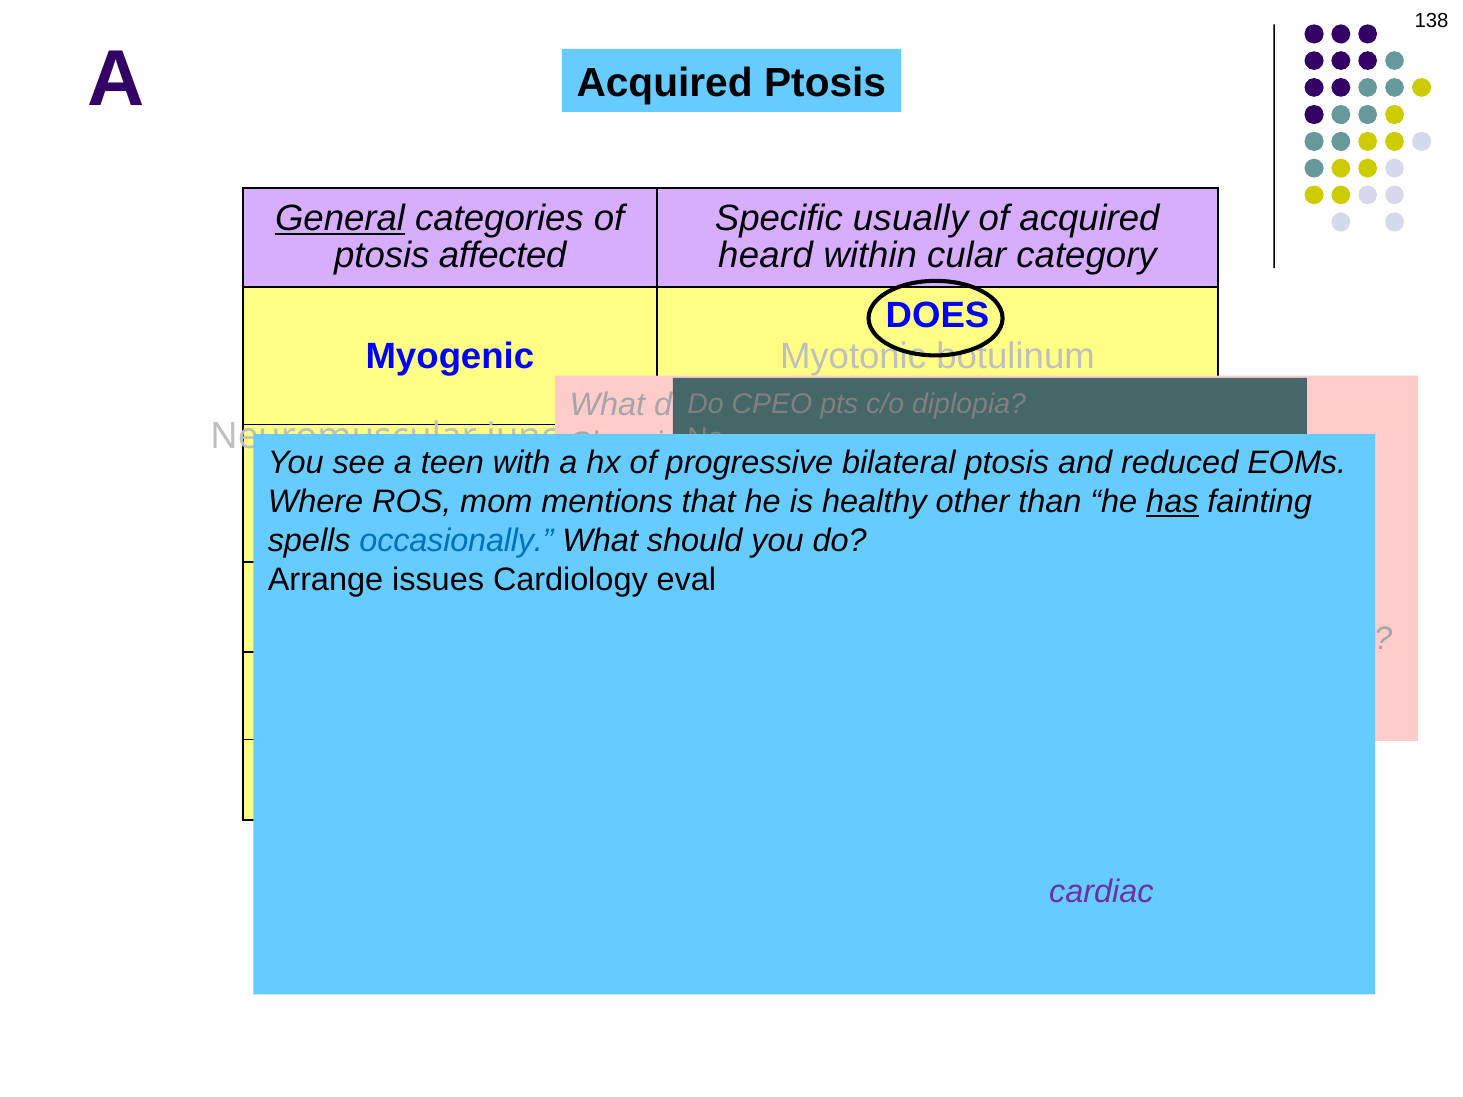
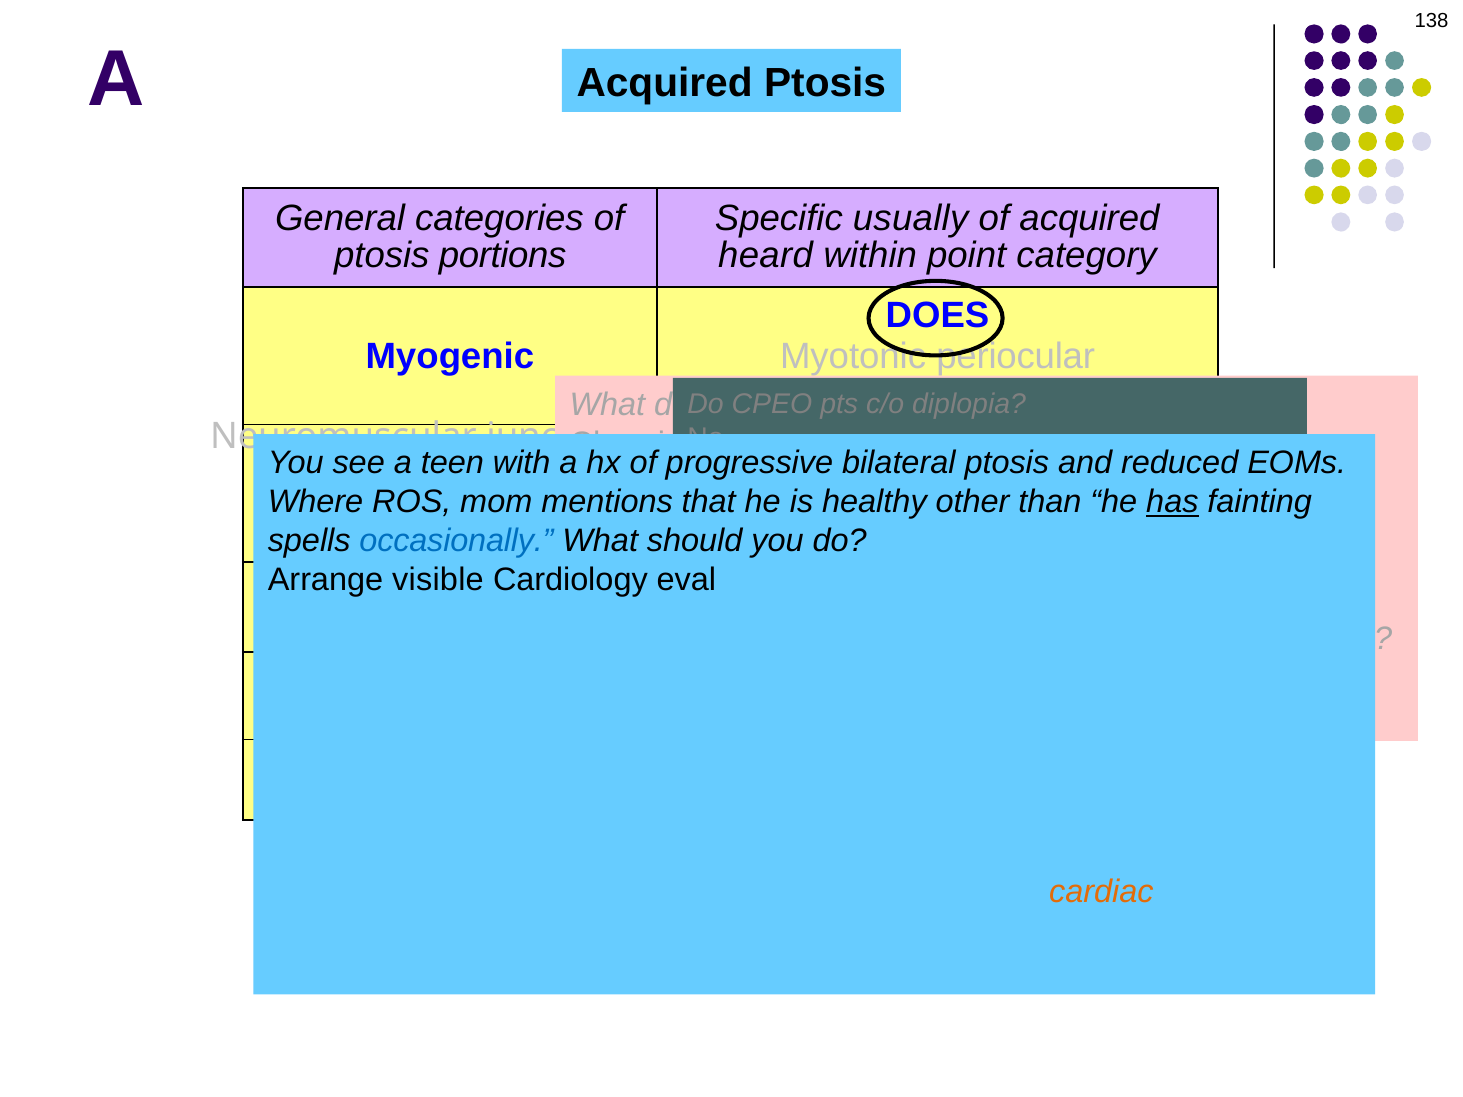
General underline: present -> none (340, 218)
affected: affected -> portions (503, 255)
cular: cular -> point (967, 255)
botulinum: botulinum -> periocular (1016, 357)
issues: issues -> visible (438, 580)
cardiac colour: purple -> orange (1101, 892)
